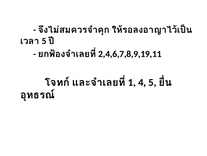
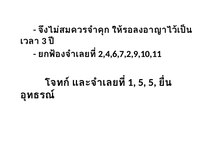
5: 5 -> 3 (44, 41)
2,4,6,7,8,9,19,11: 2,4,6,7,8,9,19,11 -> 2,4,6,7,2,9,10,11 (130, 54)
1 4: 4 -> 5 (142, 82)
